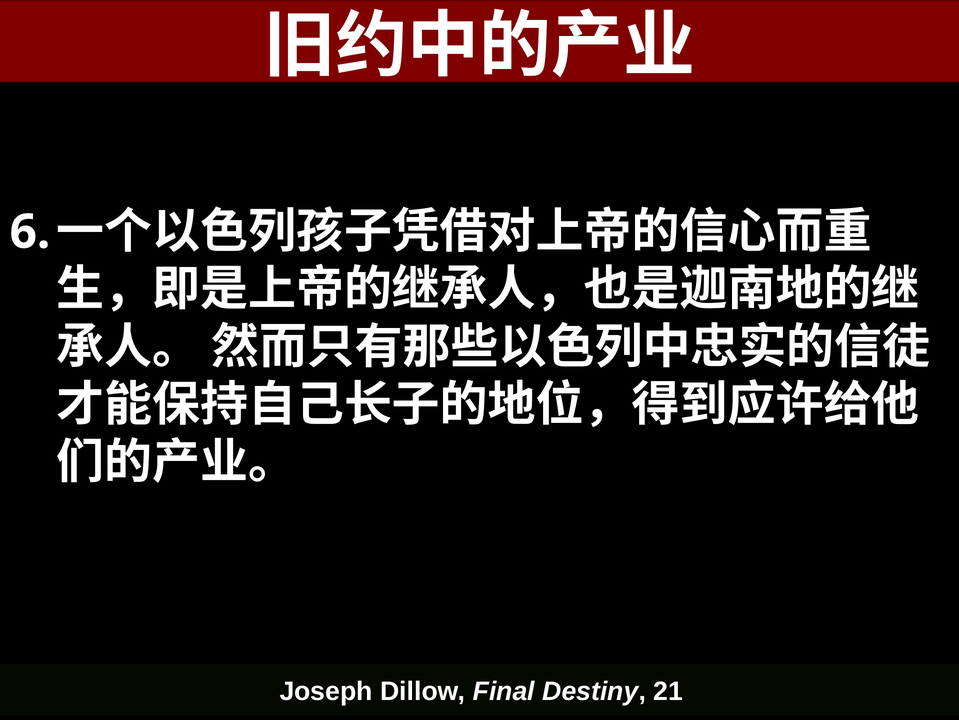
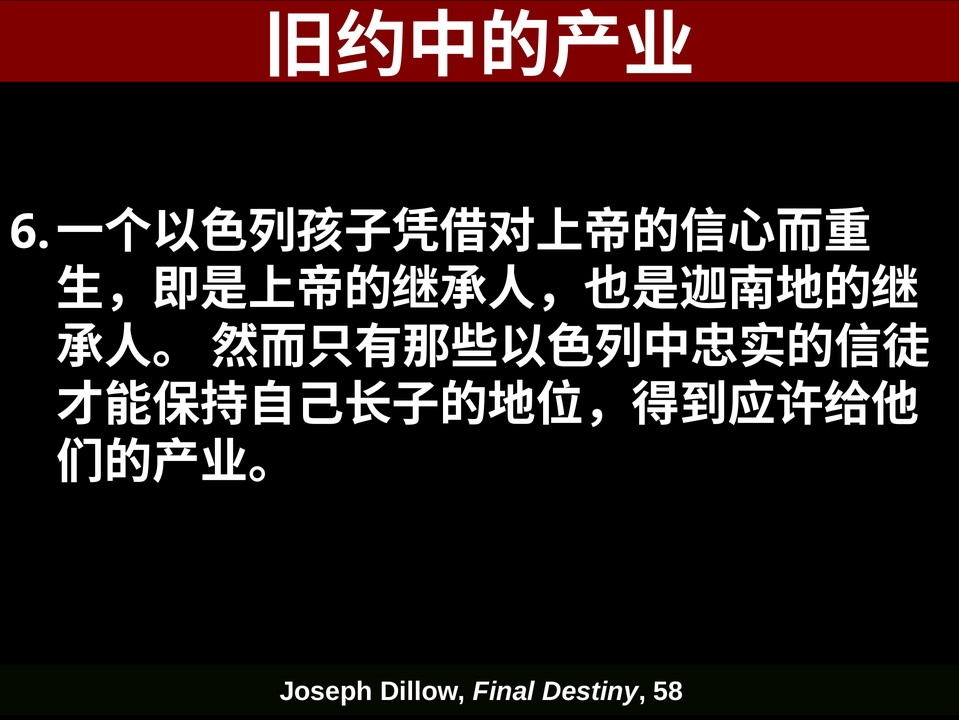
21: 21 -> 58 (668, 691)
